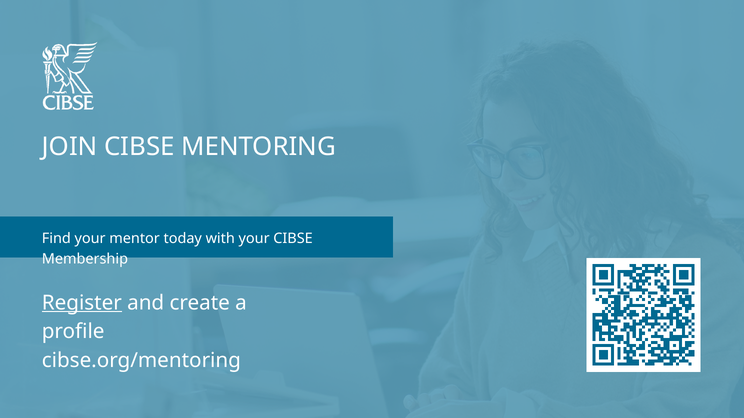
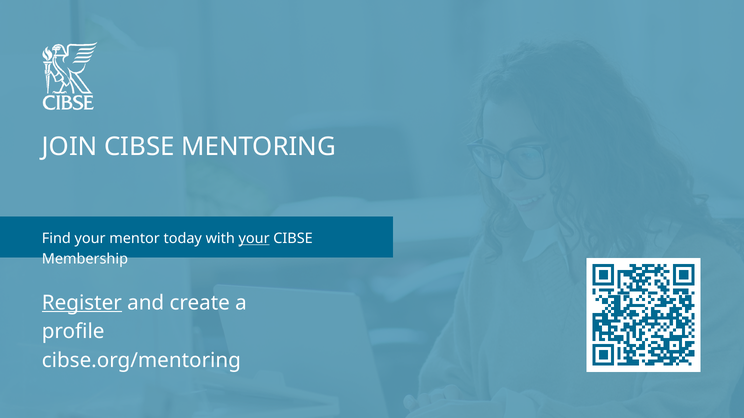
your underline: none -> present (254, 239)
